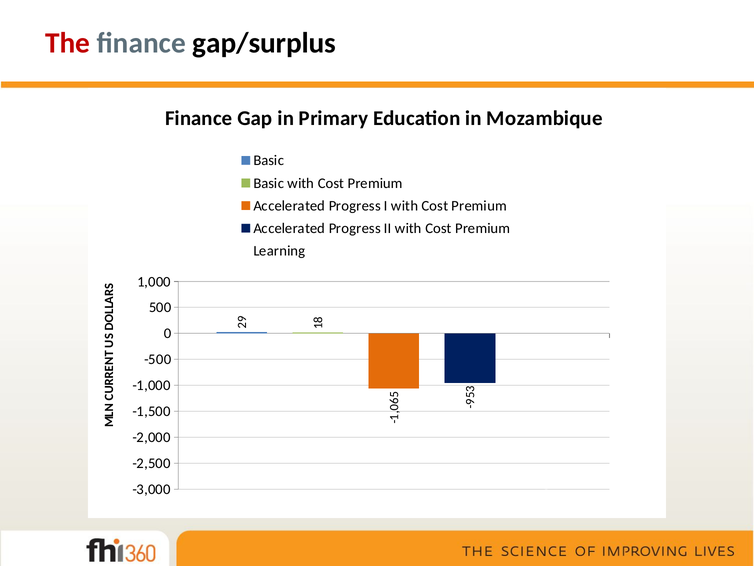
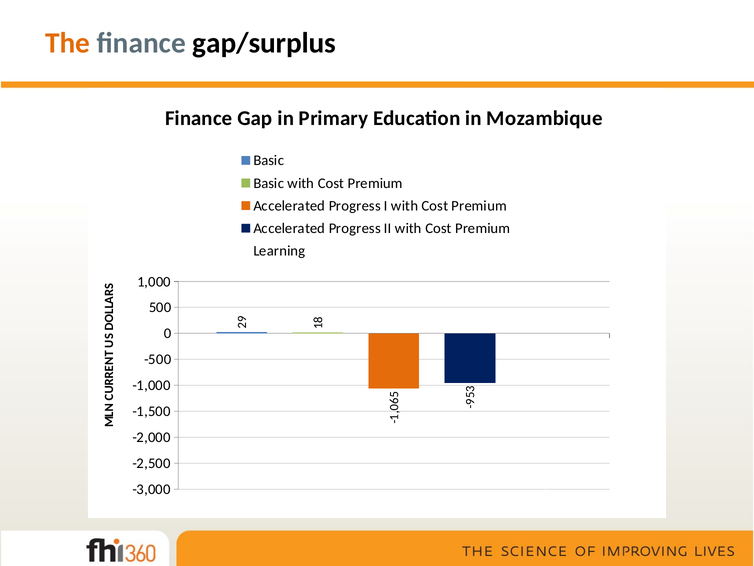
The colour: red -> orange (68, 43)
